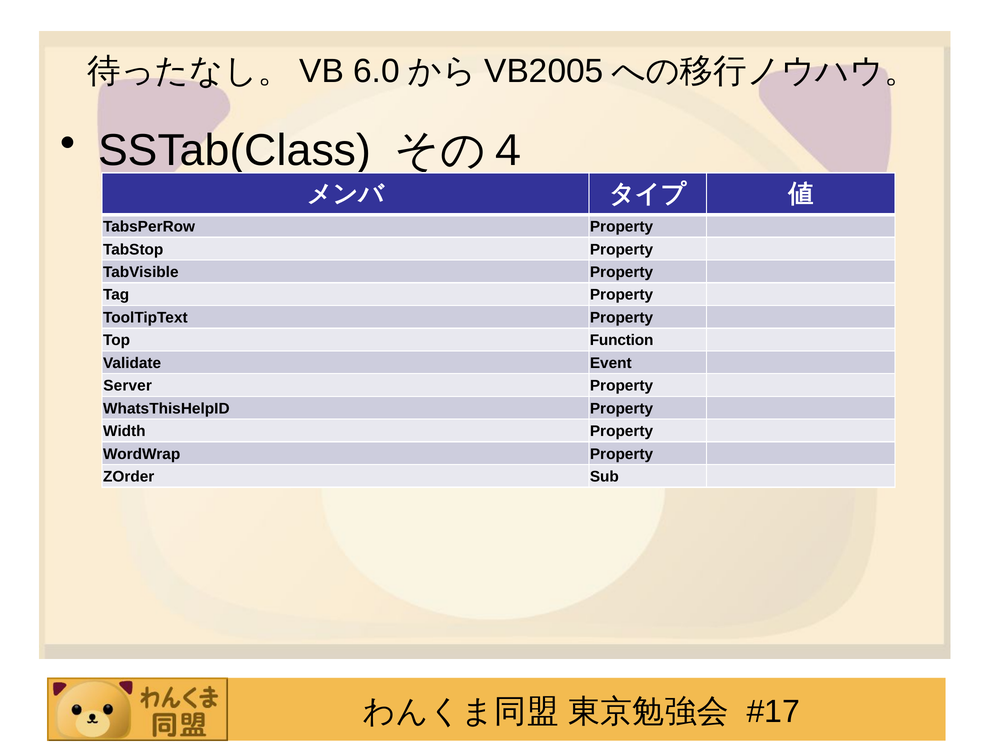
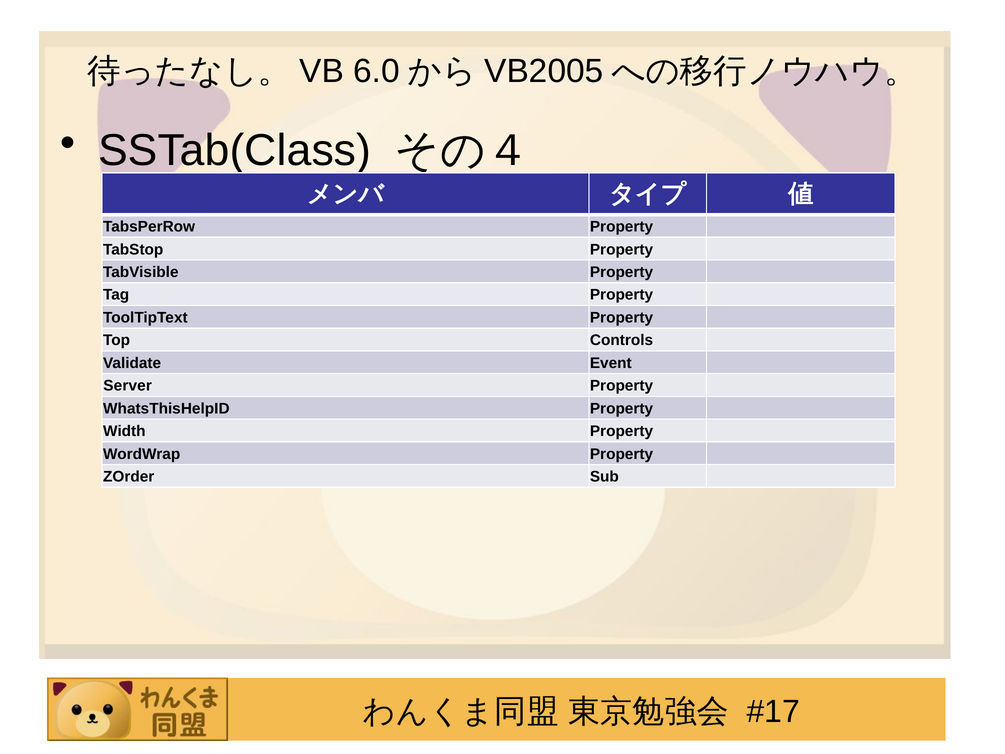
Function: Function -> Controls (622, 340)
